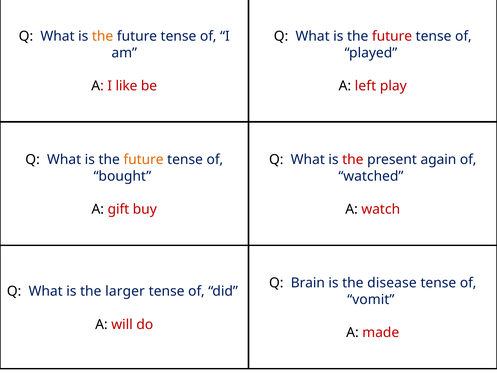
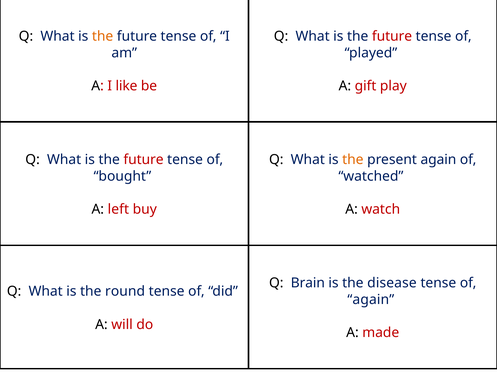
left: left -> gift (366, 86)
future colour: orange -> red (144, 160)
the colour: red -> orange (353, 160)
gift: gift -> left (118, 209)
larger: larger -> round (125, 291)
vomit: vomit -> again (371, 299)
